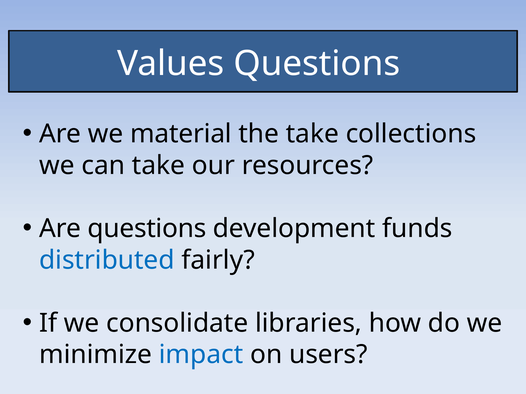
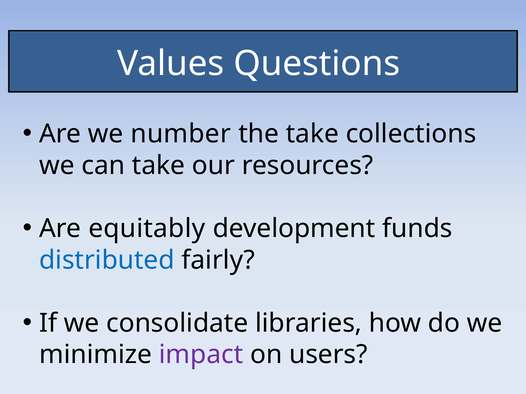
material: material -> number (181, 134)
Are questions: questions -> equitably (147, 229)
impact colour: blue -> purple (201, 355)
